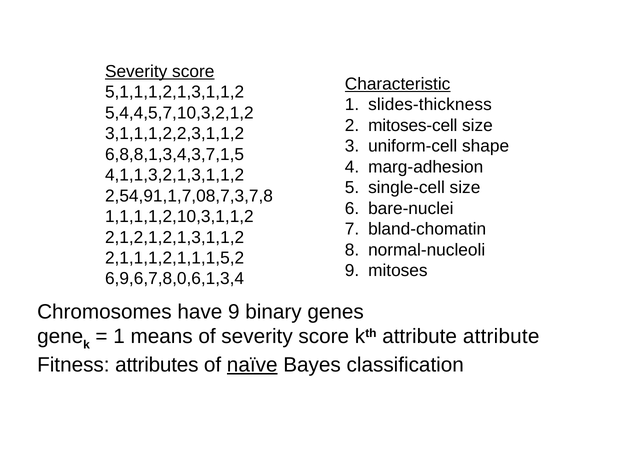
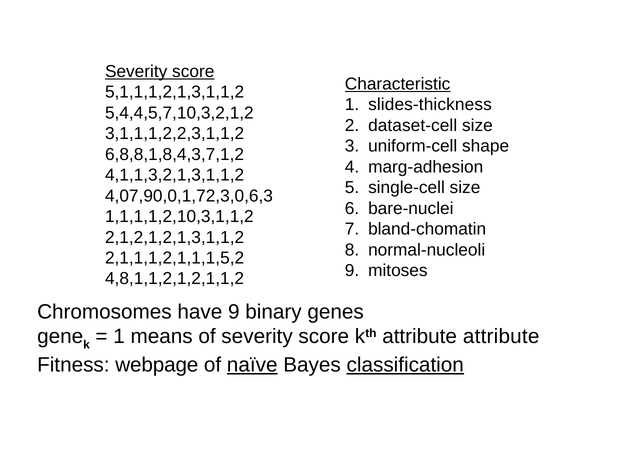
mitoses-cell: mitoses-cell -> dataset-cell (413, 125)
6,8,8,1,3,4,3,7,1,5: 6,8,8,1,3,4,3,7,1,5 -> 6,8,8,1,8,4,3,7,1,2 (175, 154)
2,54,91,1,7,08,7,3,7,8: 2,54,91,1,7,08,7,3,7,8 -> 4,07,90,0,1,72,3,0,6,3 (189, 196)
6,9,6,7,8,0,6,1,3,4: 6,9,6,7,8,0,6,1,3,4 -> 4,8,1,1,2,1,2,1,1,2 (175, 279)
attributes: attributes -> webpage (157, 365)
classification underline: none -> present (405, 365)
